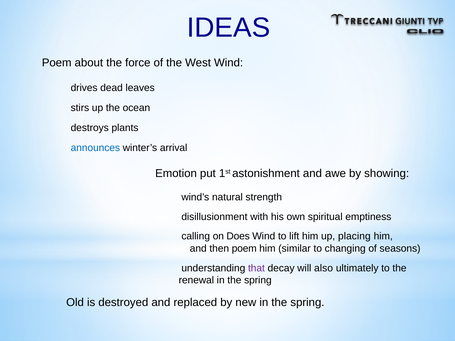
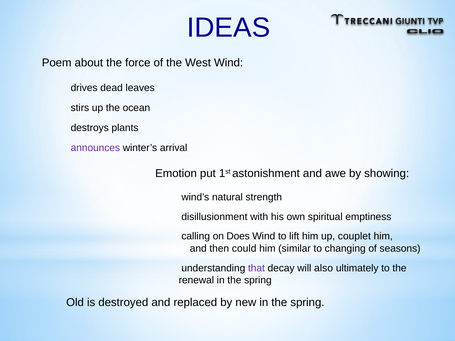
announces colour: blue -> purple (95, 148)
placing: placing -> couplet (354, 236)
then poem: poem -> could (244, 249)
